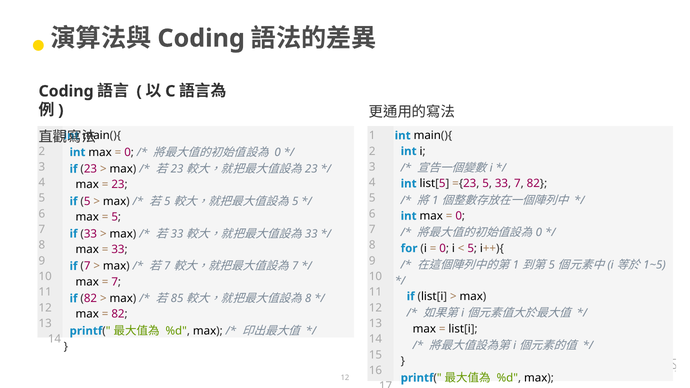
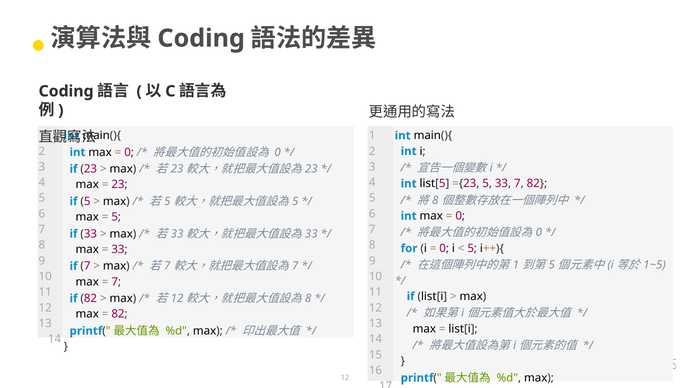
1: 1 -> 8 (435, 200)
85: 85 -> 12 (177, 299)
